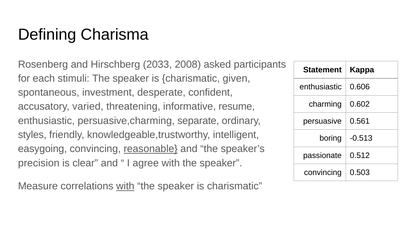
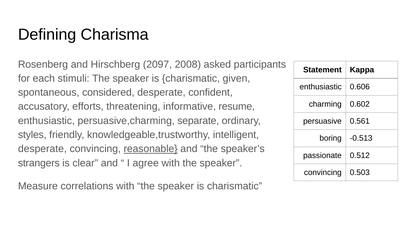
2033: 2033 -> 2097 (157, 64)
investment: investment -> considered (108, 93)
varied: varied -> efforts (88, 107)
easygoing: easygoing -> desperate (42, 149)
precision: precision -> strangers (39, 163)
with underline: present -> none (125, 186)
